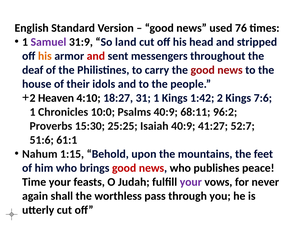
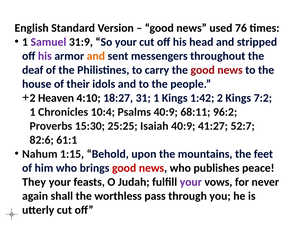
So land: land -> your (126, 42)
his colour: orange -> purple (45, 56)
and colour: red -> orange (96, 56)
7:6: 7:6 -> 7:2 (263, 98)
10:0: 10:0 -> 10:4 (103, 112)
51:6: 51:6 -> 82:6 (42, 140)
Time: Time -> They (34, 182)
